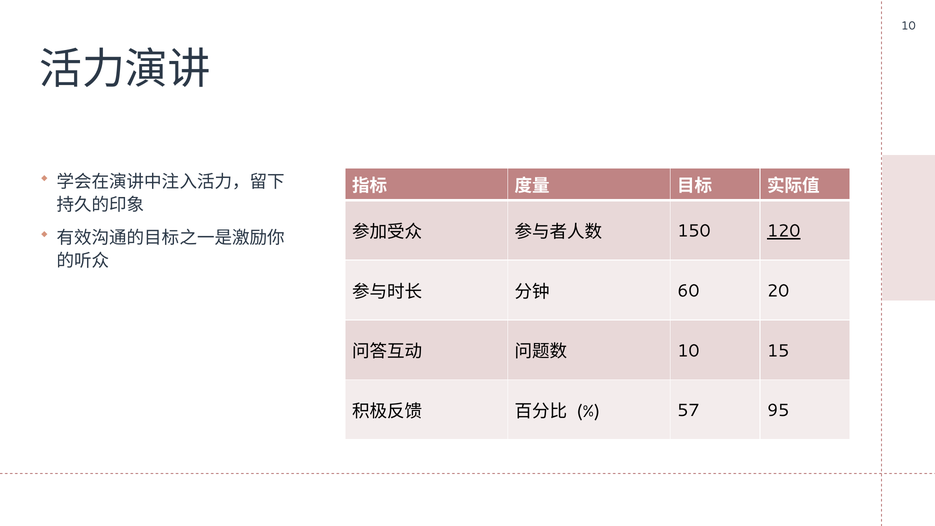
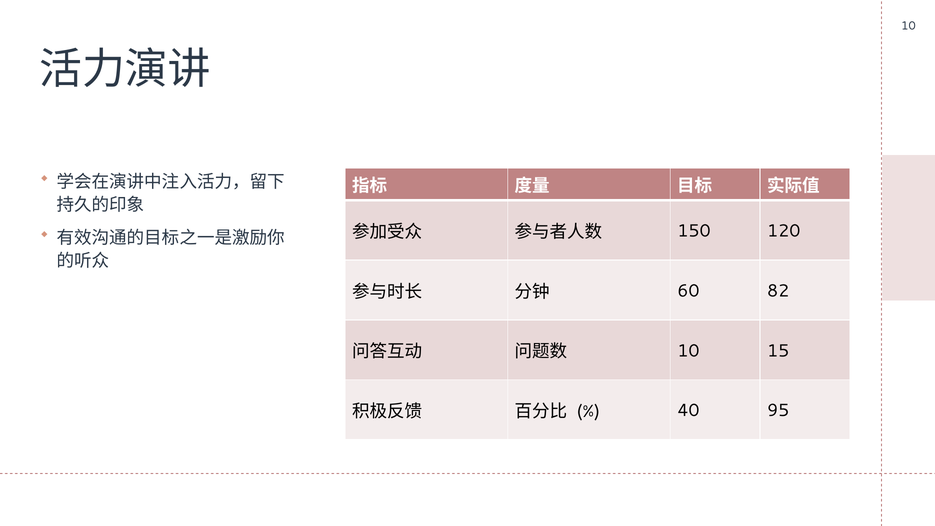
120 underline: present -> none (784, 231)
20: 20 -> 82 (778, 291)
57: 57 -> 40 (688, 411)
